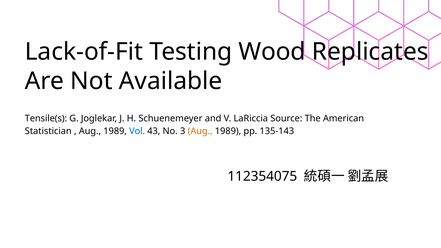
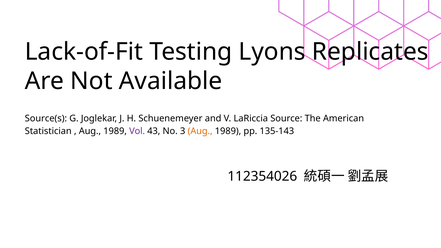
Wood: Wood -> Lyons (272, 52)
Tensile(s: Tensile(s -> Source(s (46, 118)
Vol colour: blue -> purple (137, 131)
112354075: 112354075 -> 112354026 (262, 176)
